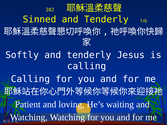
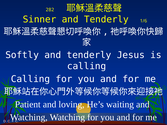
Sinned: Sinned -> Sinner (39, 19)
